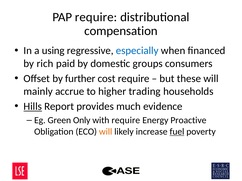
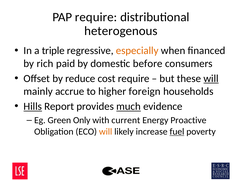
compensation: compensation -> heterogenous (121, 31)
using: using -> triple (53, 51)
especially colour: blue -> orange (137, 51)
groups: groups -> before (148, 64)
further: further -> reduce (80, 79)
will underline: none -> present (211, 79)
trading: trading -> foreign (145, 92)
much underline: none -> present (129, 107)
with require: require -> current (126, 121)
